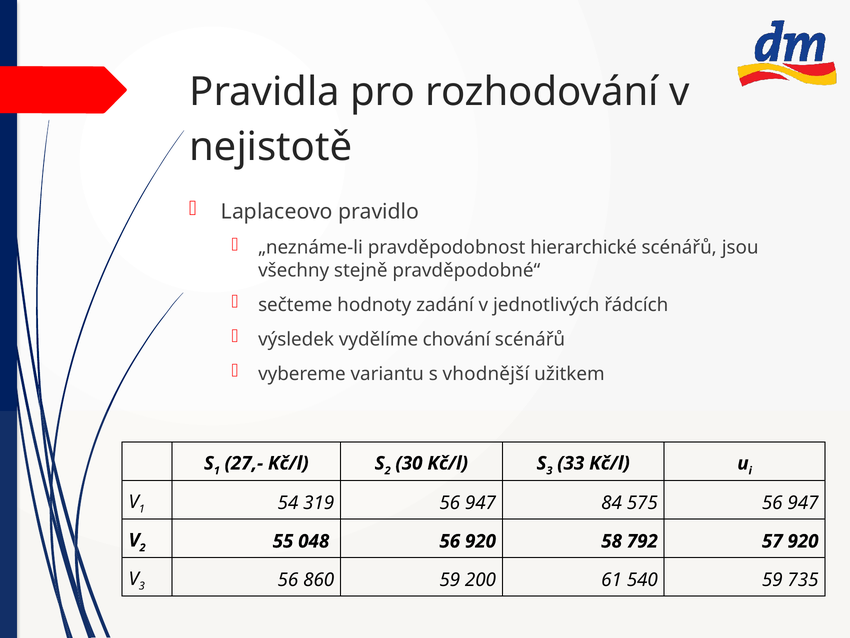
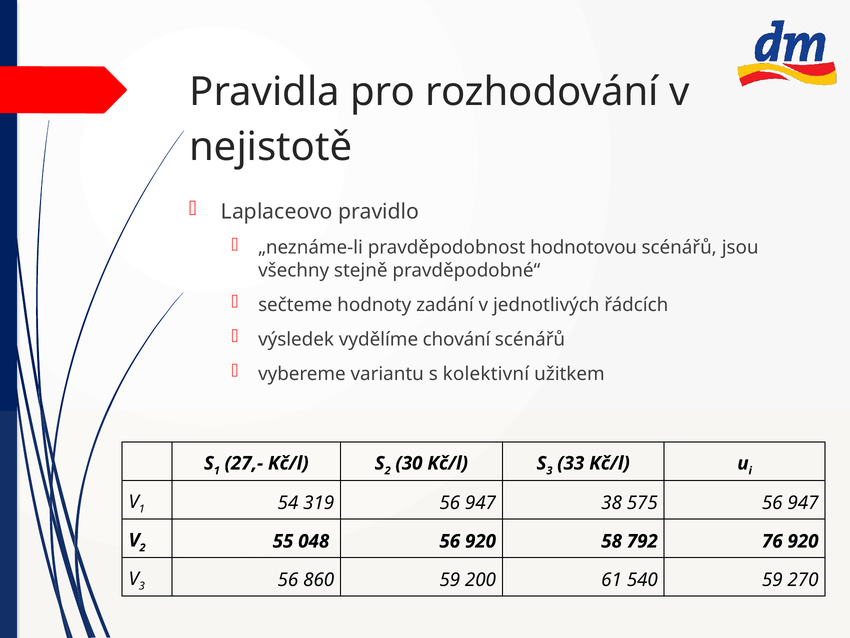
hierarchické: hierarchické -> hodnotovou (584, 247)
vhodnější: vhodnější -> kolektivní (486, 374)
84: 84 -> 38 (612, 502)
57: 57 -> 76 (772, 541)
735: 735 -> 270 (803, 579)
